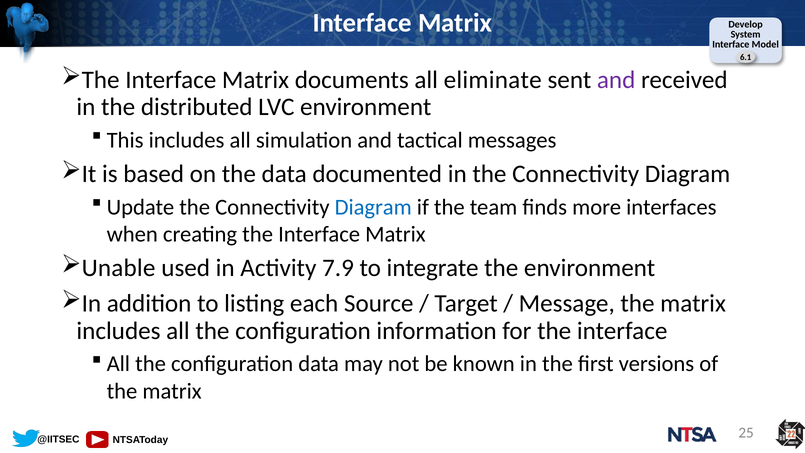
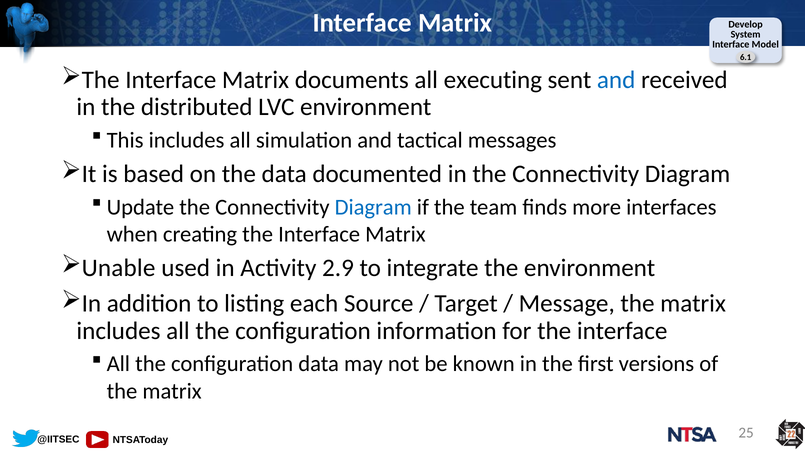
eliminate: eliminate -> executing (493, 80)
and colour: purple -> blue (616, 80)
7.9: 7.9 -> 2.9 (338, 268)
